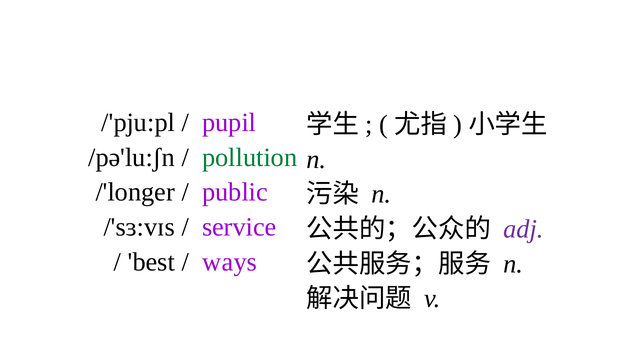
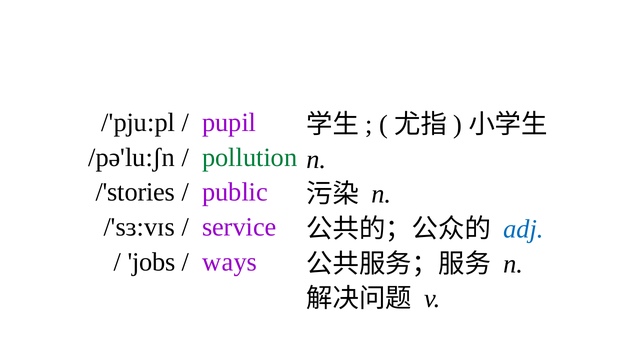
/'longer: /'longer -> /'stories (135, 192)
adj colour: purple -> blue (523, 229)
best: best -> jobs (151, 262)
